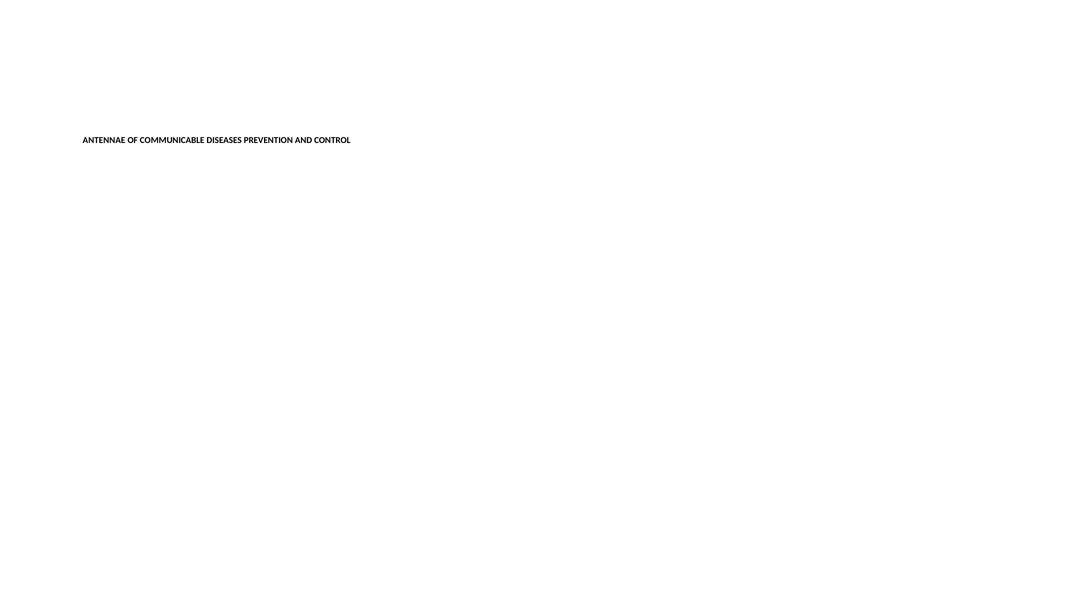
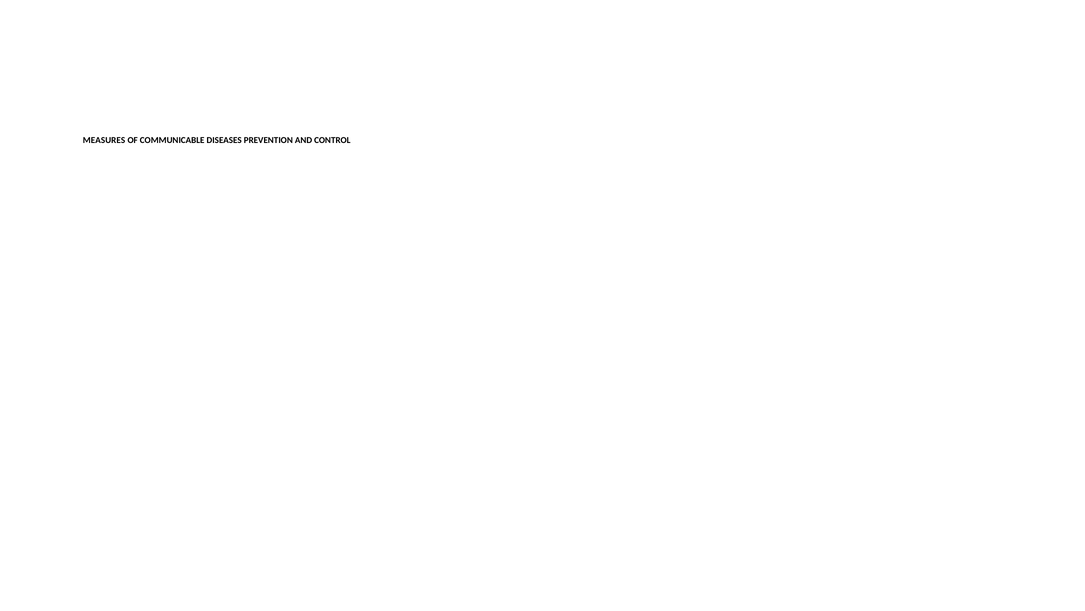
ANTENNAE: ANTENNAE -> MEASURES (104, 140)
